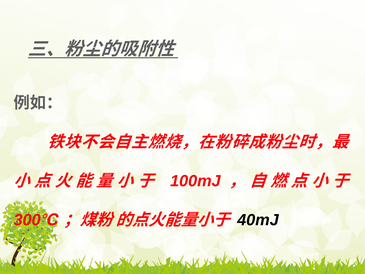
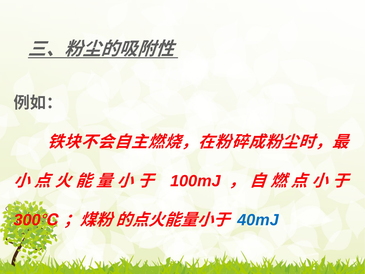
40mJ colour: black -> blue (258, 220)
